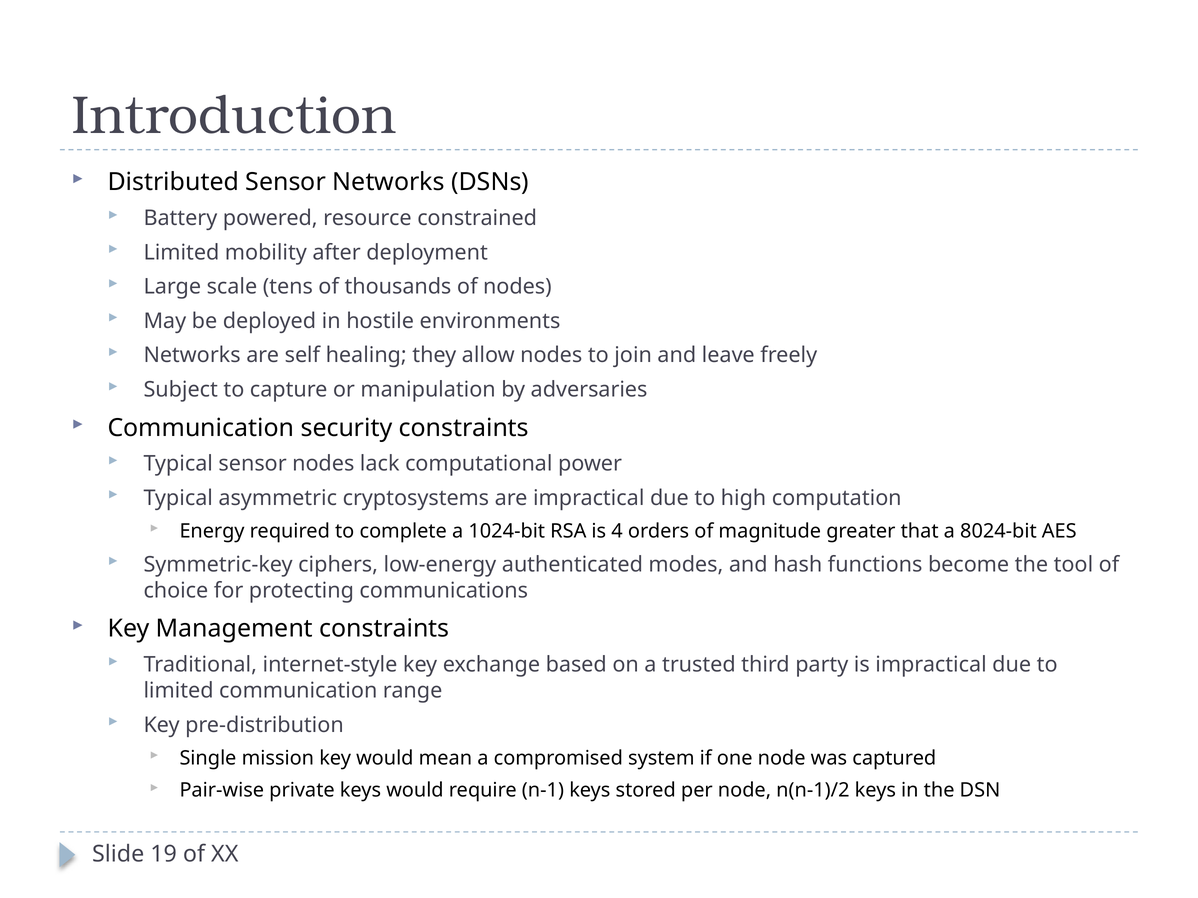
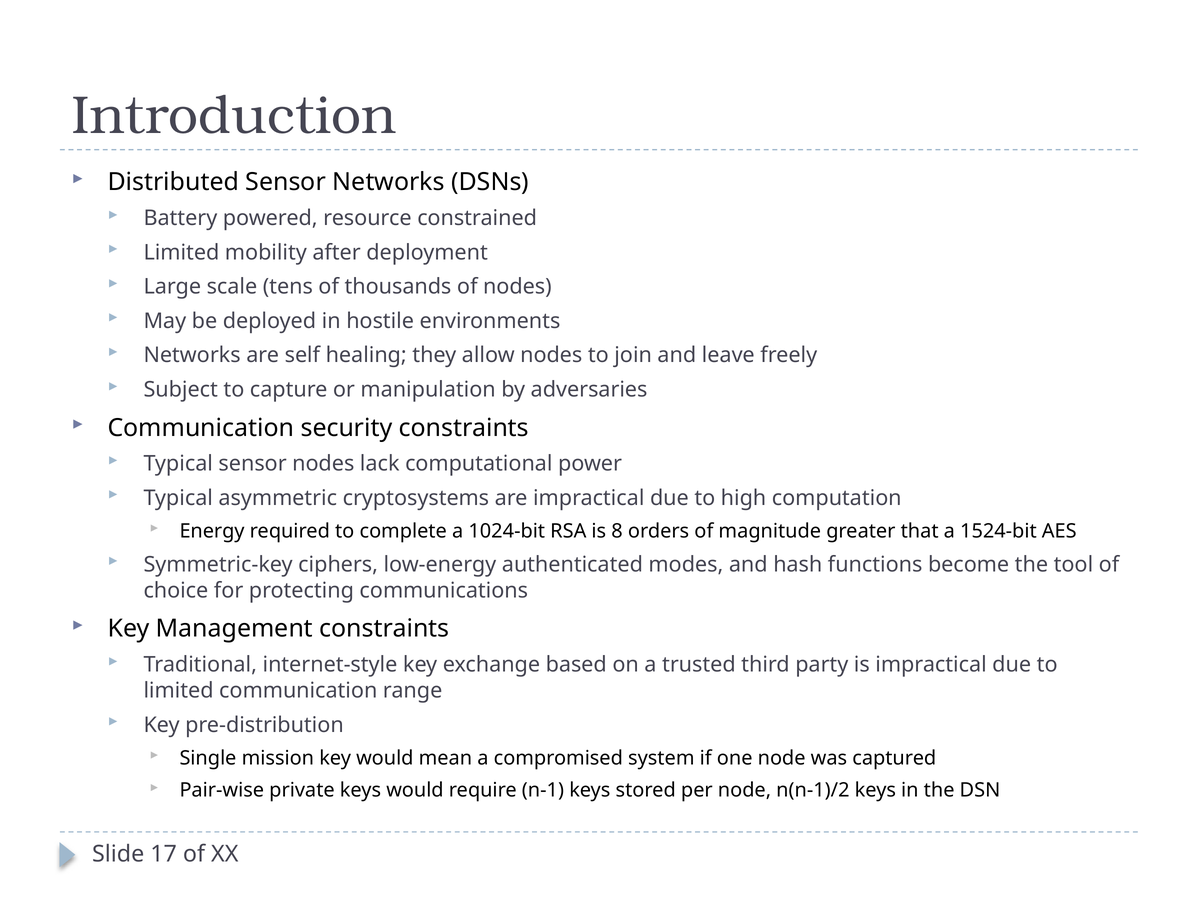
4: 4 -> 8 (617, 532)
8024-bit: 8024-bit -> 1524-bit (998, 532)
19: 19 -> 17 (164, 854)
